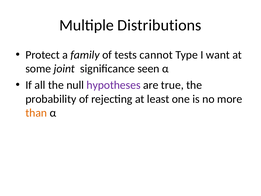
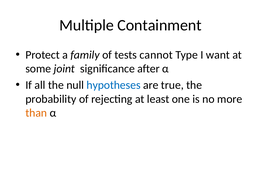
Distributions: Distributions -> Containment (159, 25)
seen: seen -> after (148, 69)
hypotheses colour: purple -> blue (114, 85)
